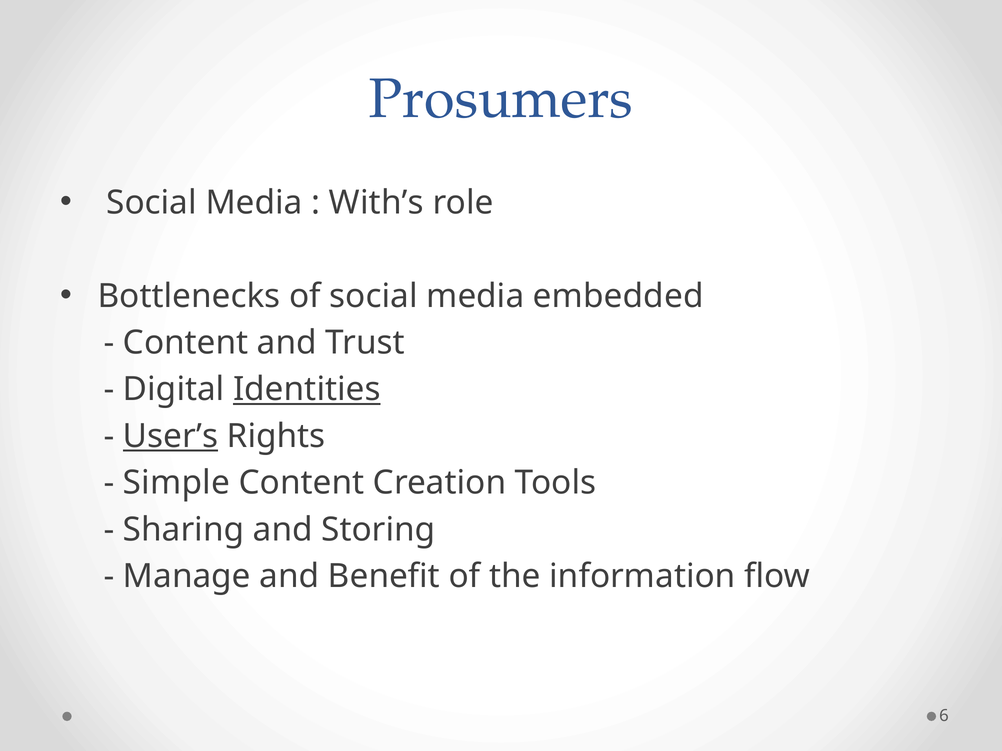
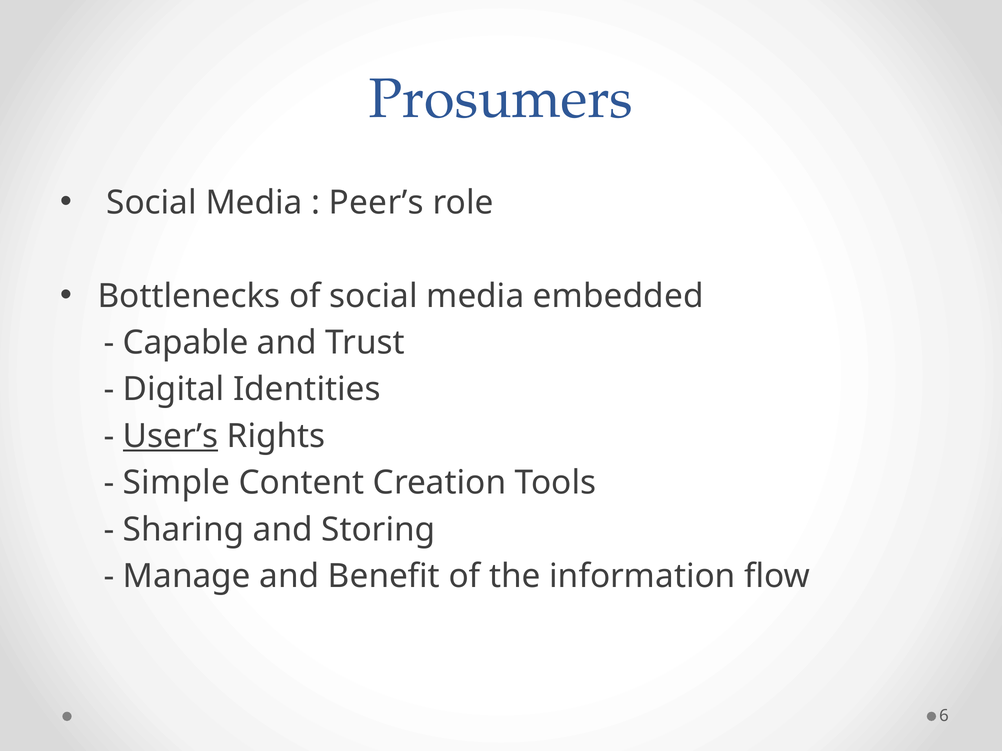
With’s: With’s -> Peer’s (376, 203)
Content: Content -> Capable (186, 343)
Identities underline: present -> none (307, 390)
